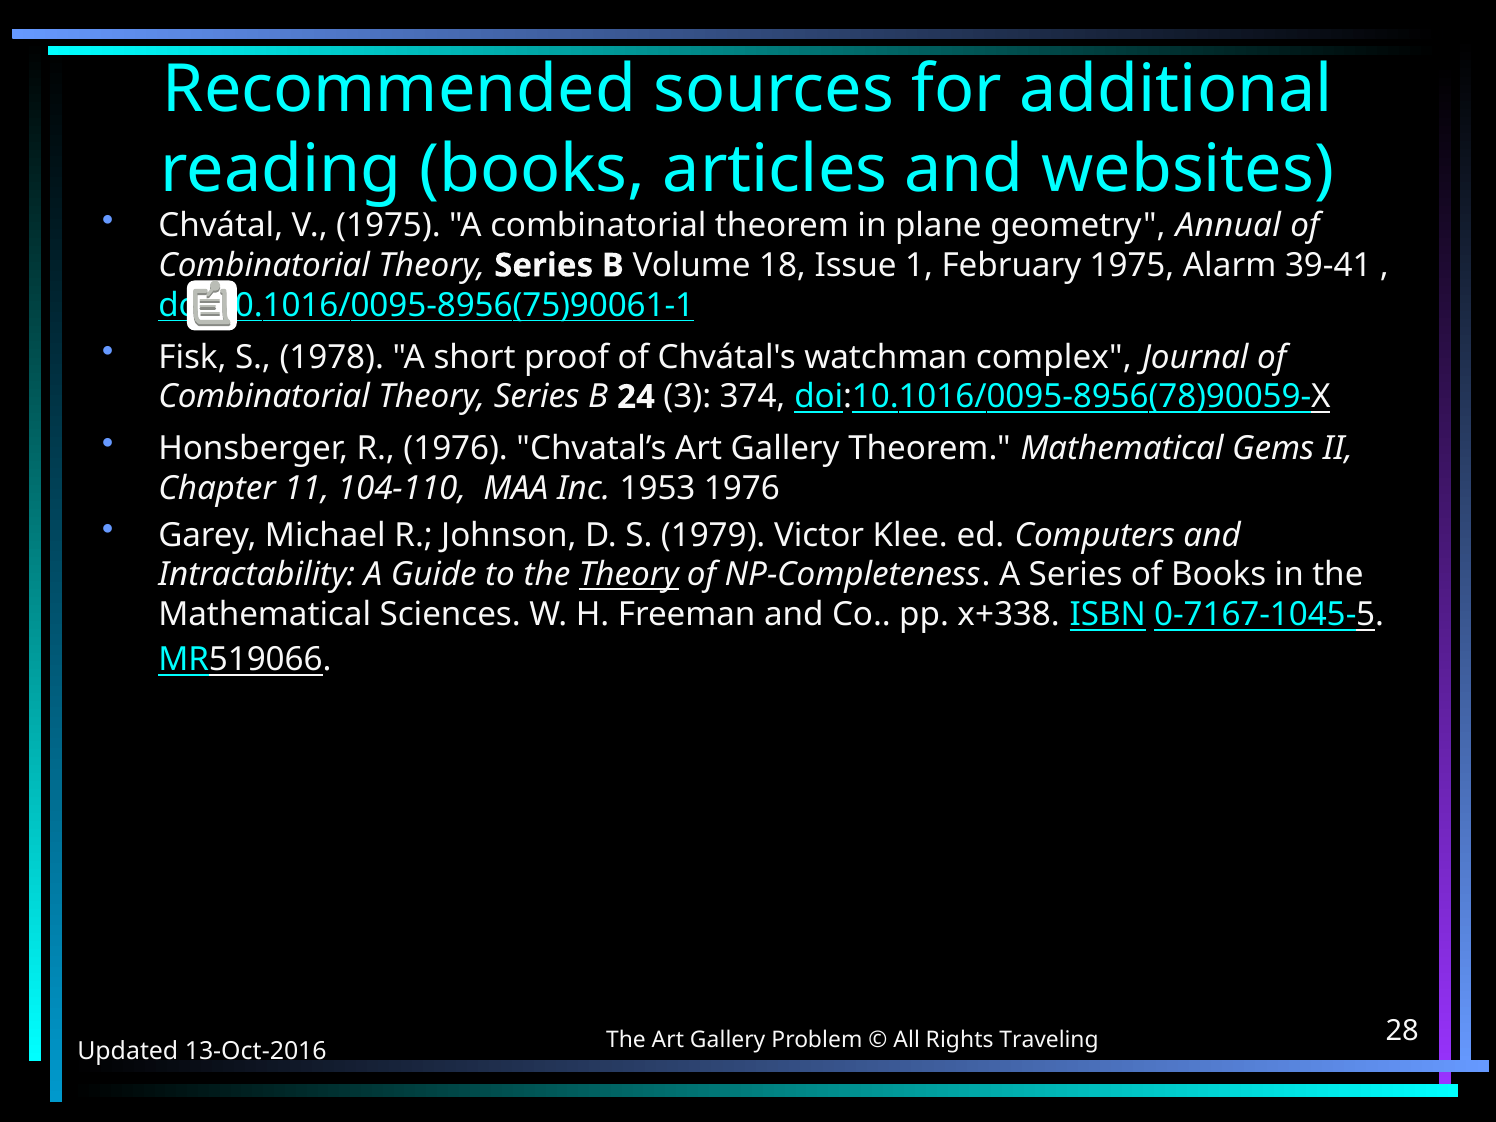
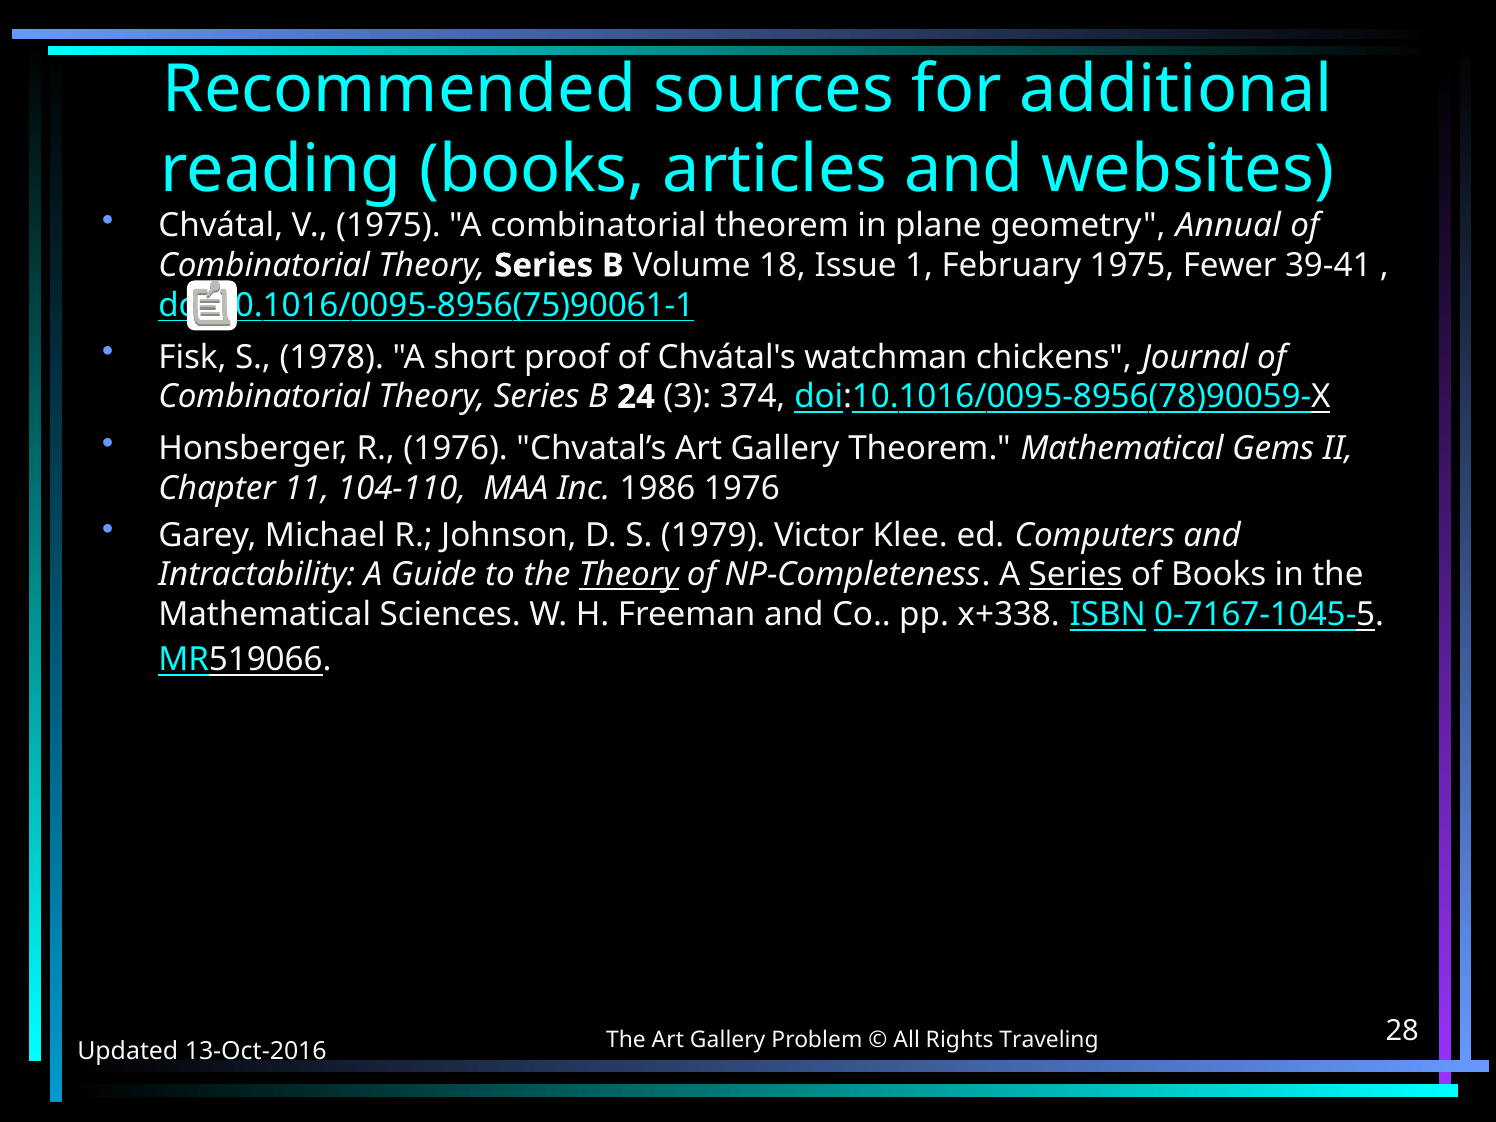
Alarm: Alarm -> Fewer (1230, 265)
complex: complex -> chickens (1054, 357)
1953: 1953 -> 1986 (658, 489)
Series underline: none -> present (1076, 575)
